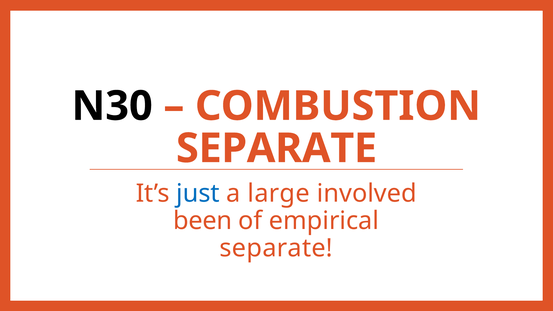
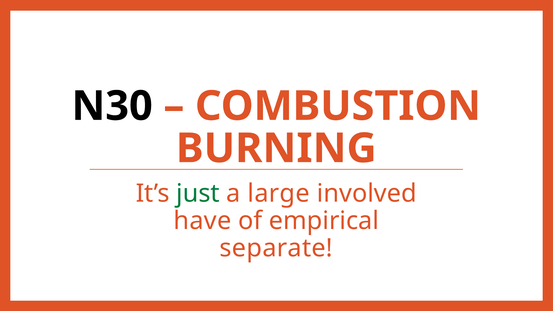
SEPARATE: SEPARATE -> BURNING (276, 149)
just colour: blue -> green (198, 193)
been: been -> have (203, 221)
